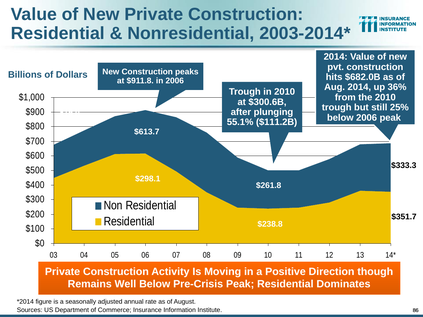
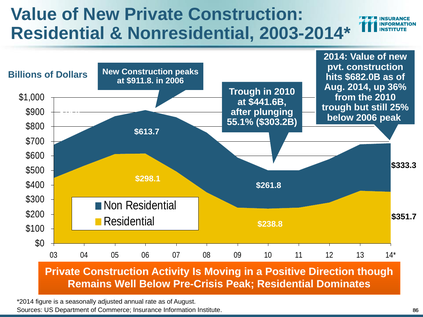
$300.6B: $300.6B -> $441.6B (267, 102)
$111.2B: $111.2B -> $303.2B (277, 122)
